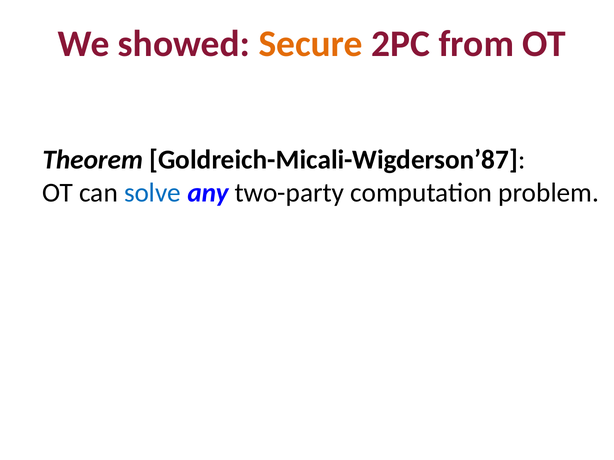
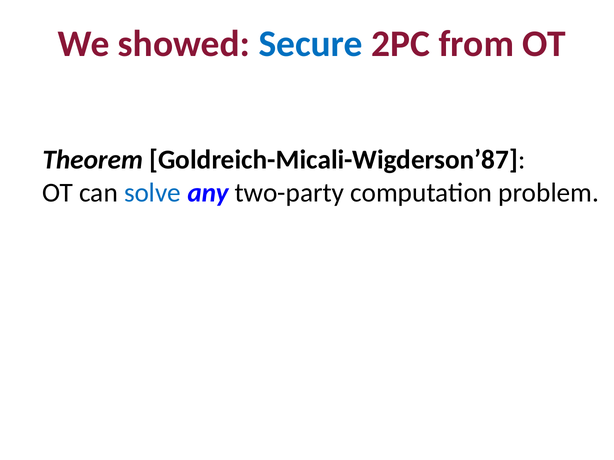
Secure colour: orange -> blue (311, 44)
